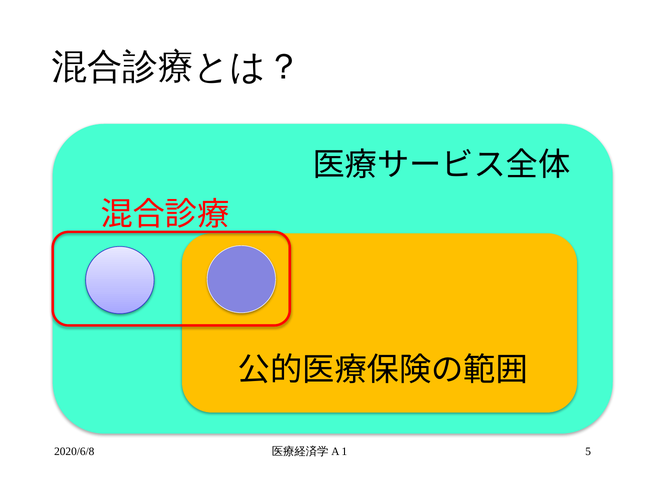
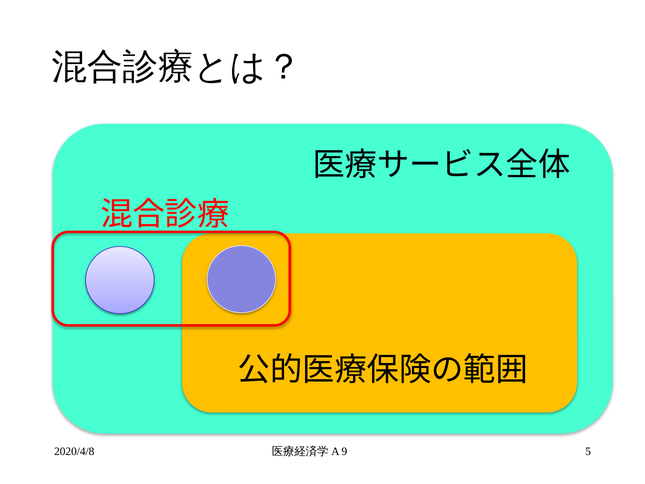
2020/6/8: 2020/6/8 -> 2020/4/8 (74, 451)
1: 1 -> 9 (344, 451)
